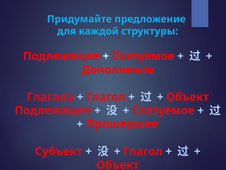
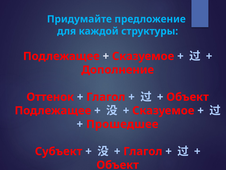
Глагола: Глагола -> Оттенок (50, 97)
